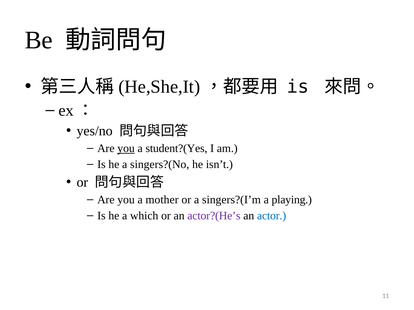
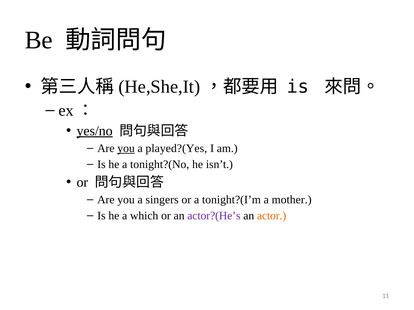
yes/no underline: none -> present (95, 131)
student?(Yes: student?(Yes -> played?(Yes (176, 148)
singers?(No: singers?(No -> tonight?(No (160, 165)
mother: mother -> singers (162, 200)
singers?(I’m: singers?(I’m -> tonight?(I’m (231, 200)
playing: playing -> mother (292, 200)
actor colour: blue -> orange (272, 216)
